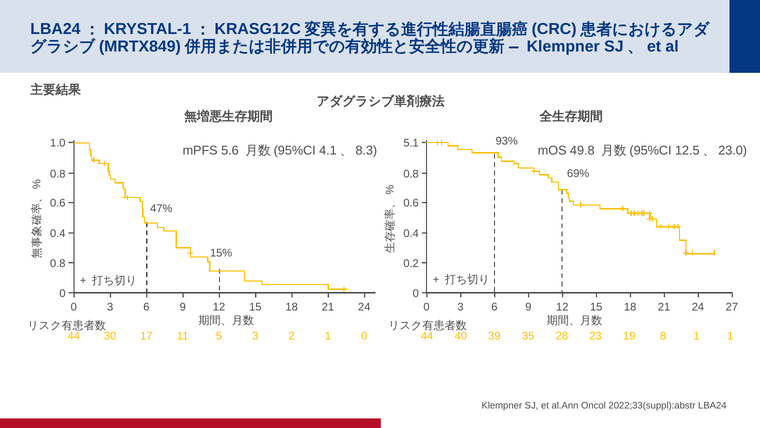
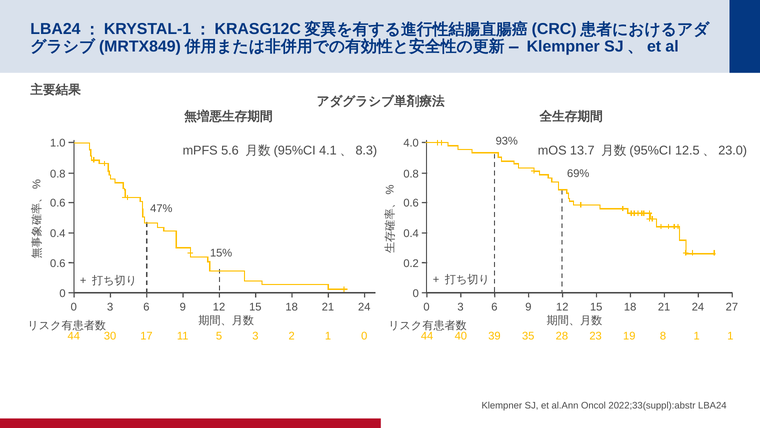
5.1: 5.1 -> 4.0 (411, 143)
49.8: 49.8 -> 13.7 (582, 150)
0.8: 0.8 -> 0.6 (58, 263)
